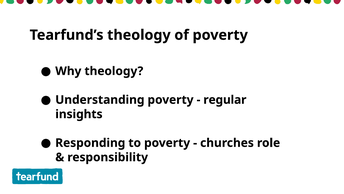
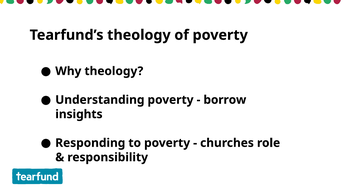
regular: regular -> borrow (225, 100)
